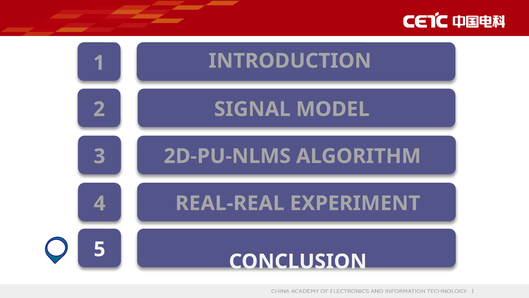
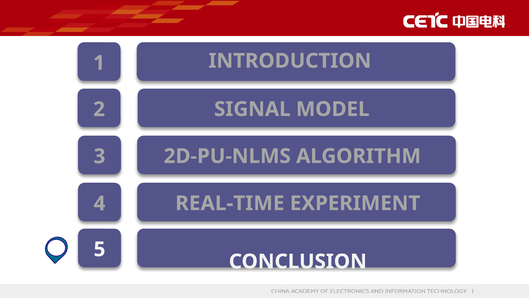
REAL-REAL: REAL-REAL -> REAL-TIME (230, 203)
